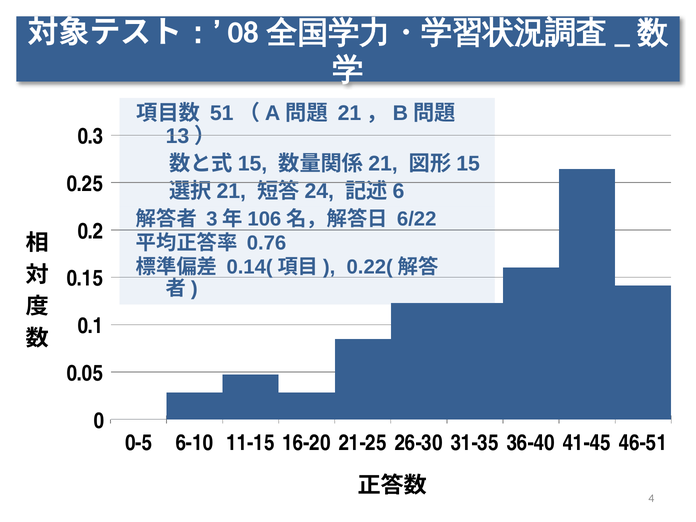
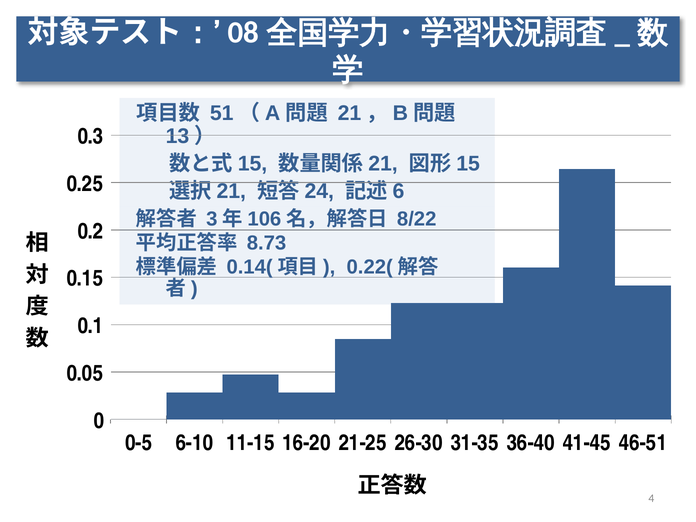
6/22: 6/22 -> 8/22 (417, 219)
0.76: 0.76 -> 8.73 (267, 243)
